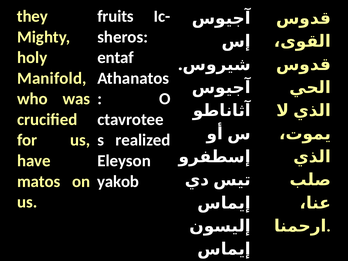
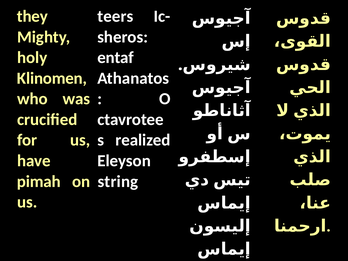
fruits: fruits -> teers (115, 16)
Manifold: Manifold -> Klinomen (52, 78)
matos: matos -> pimah (39, 181)
yakob: yakob -> string (118, 181)
